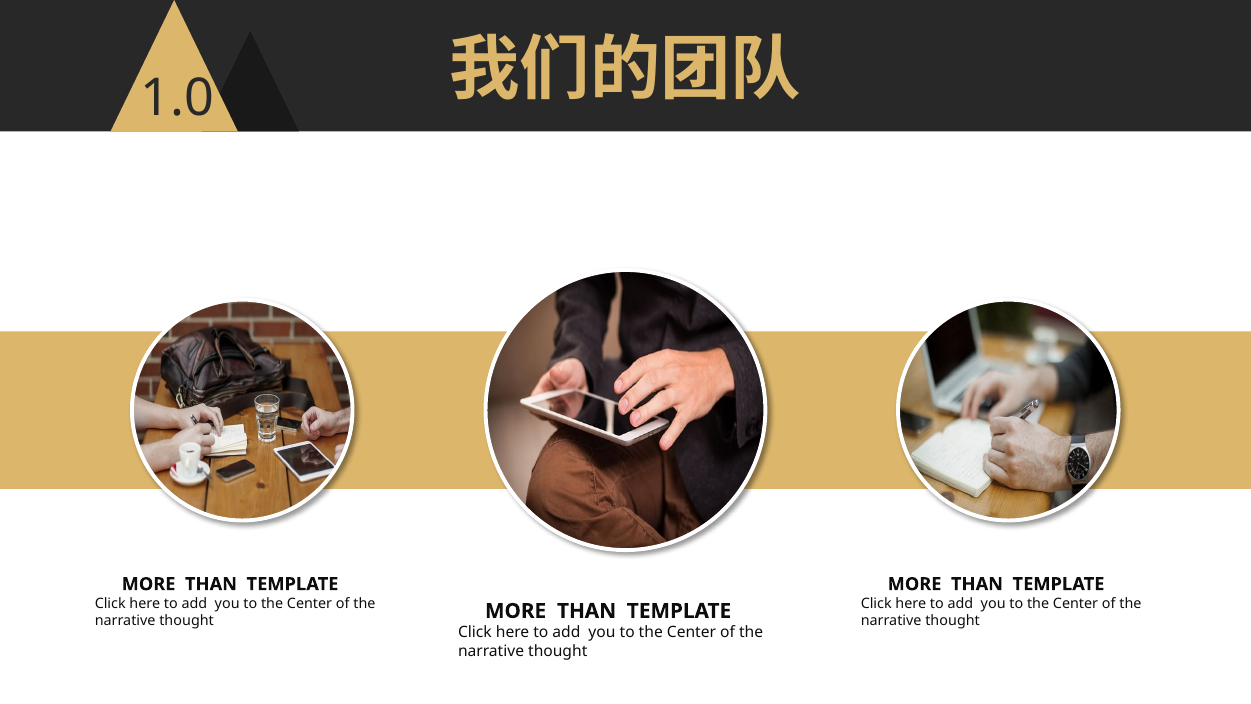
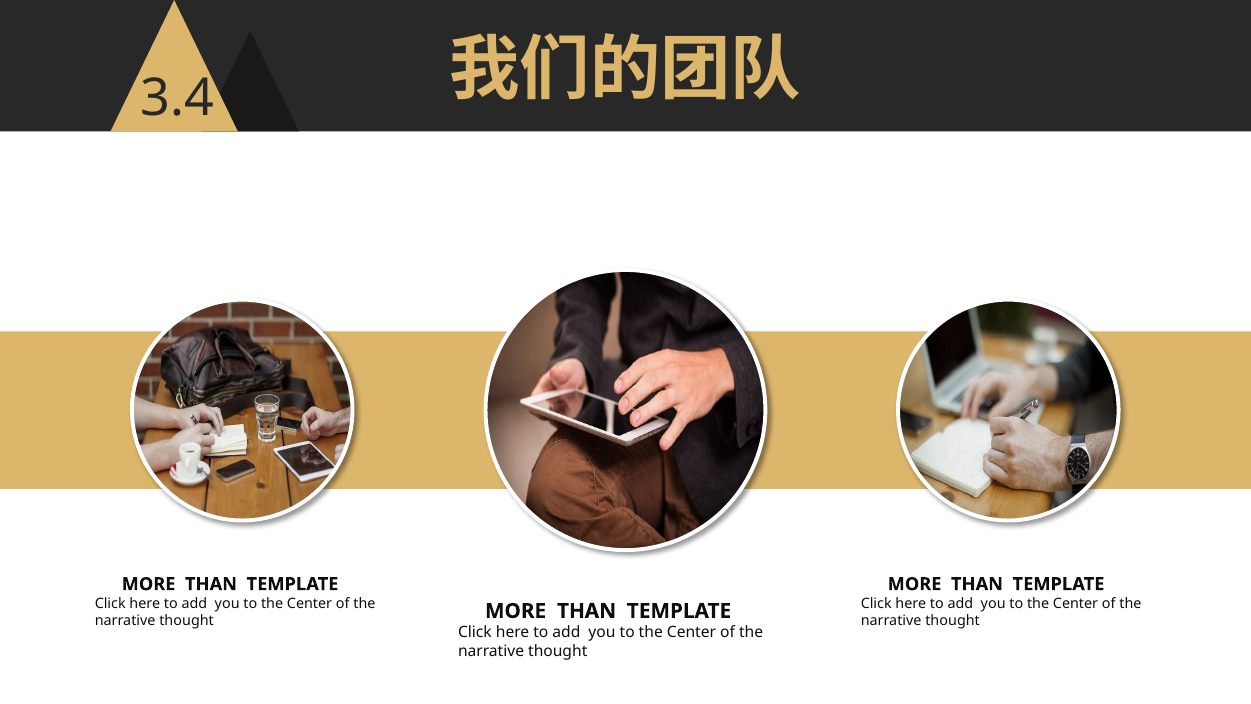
1.0: 1.0 -> 3.4 (177, 98)
